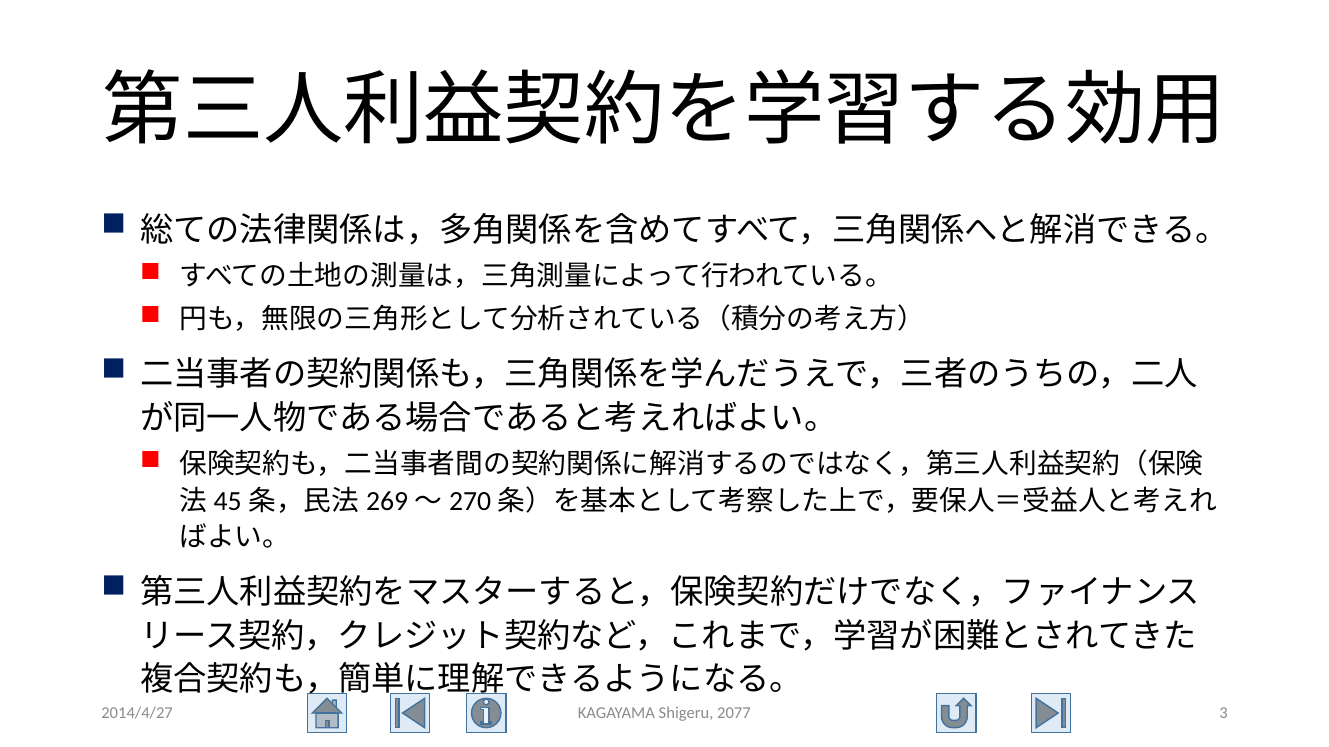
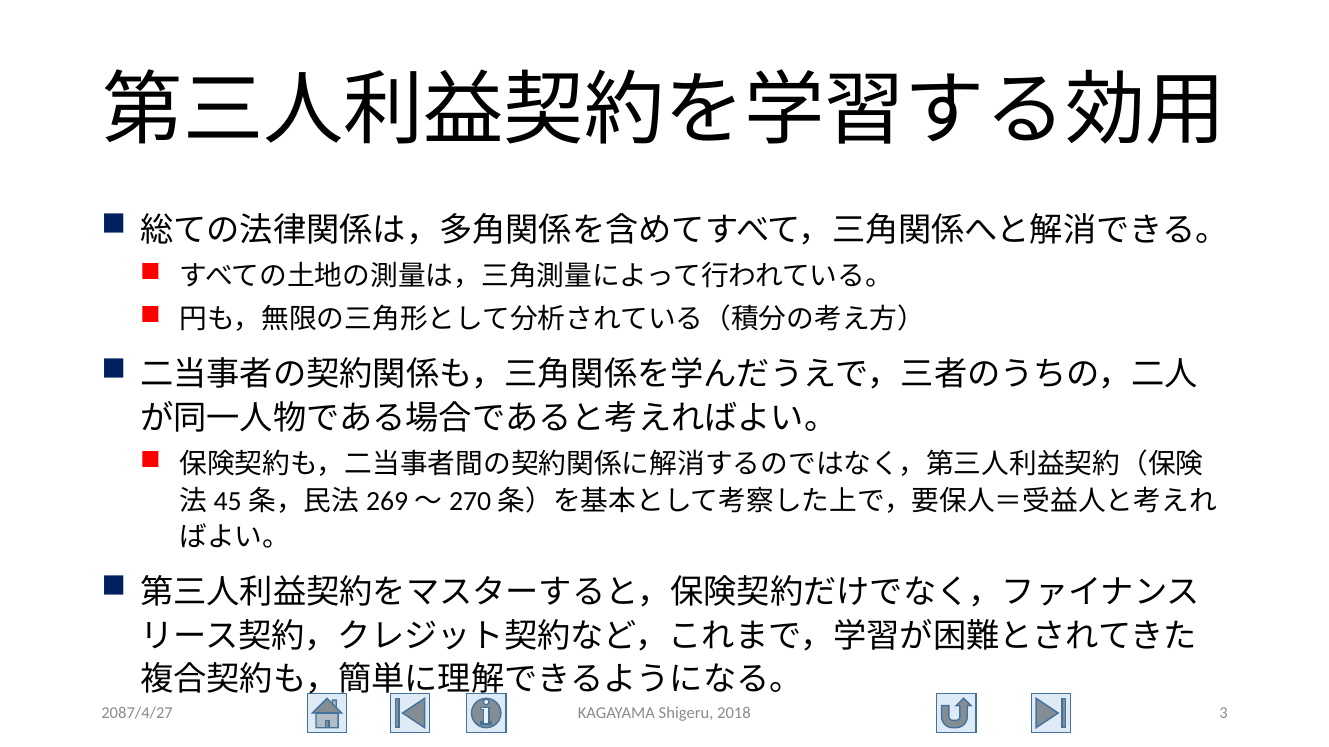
2014/4/27: 2014/4/27 -> 2087/4/27 (137, 714)
2077: 2077 -> 2018 (734, 714)
